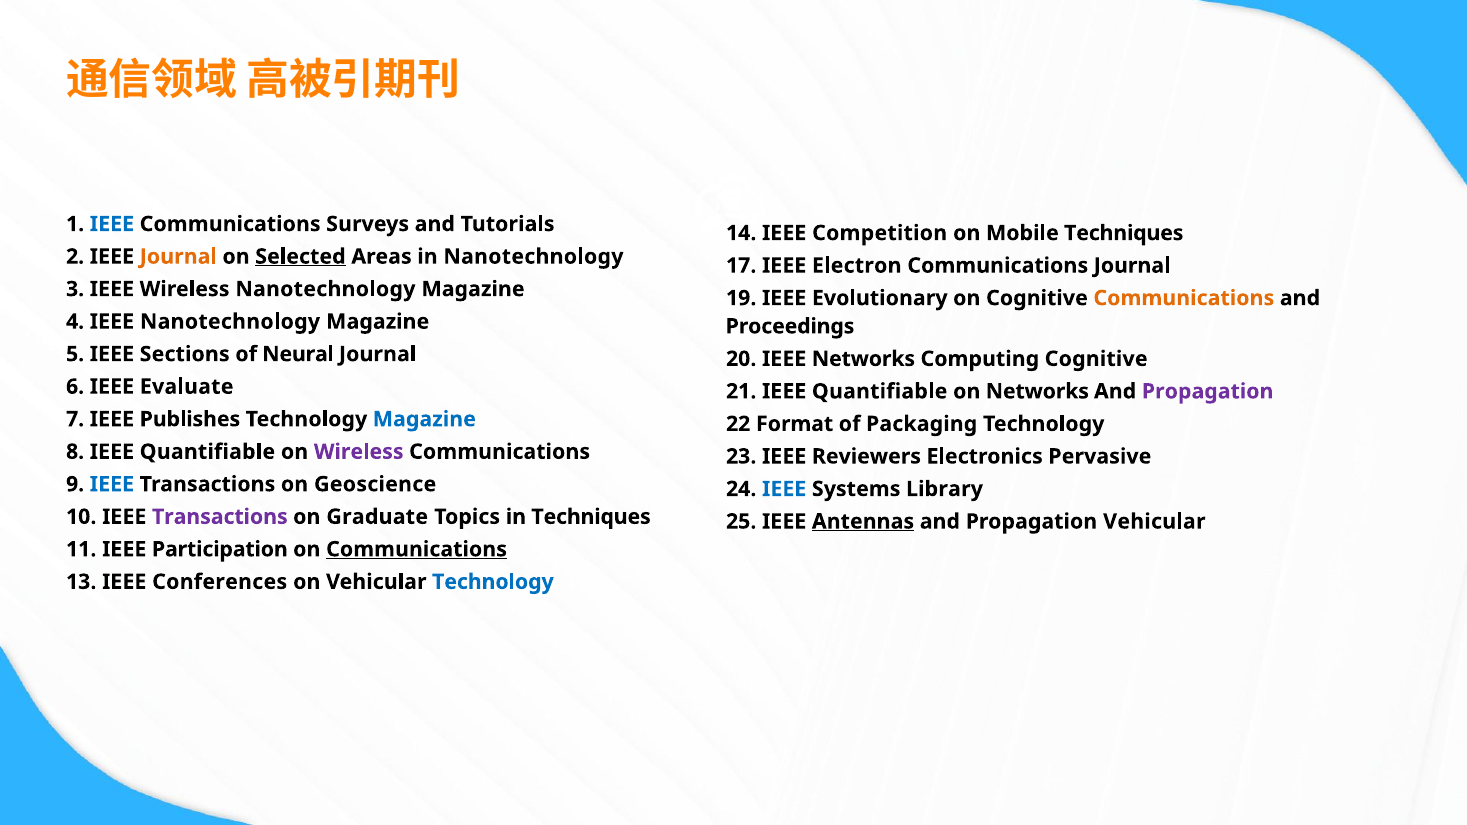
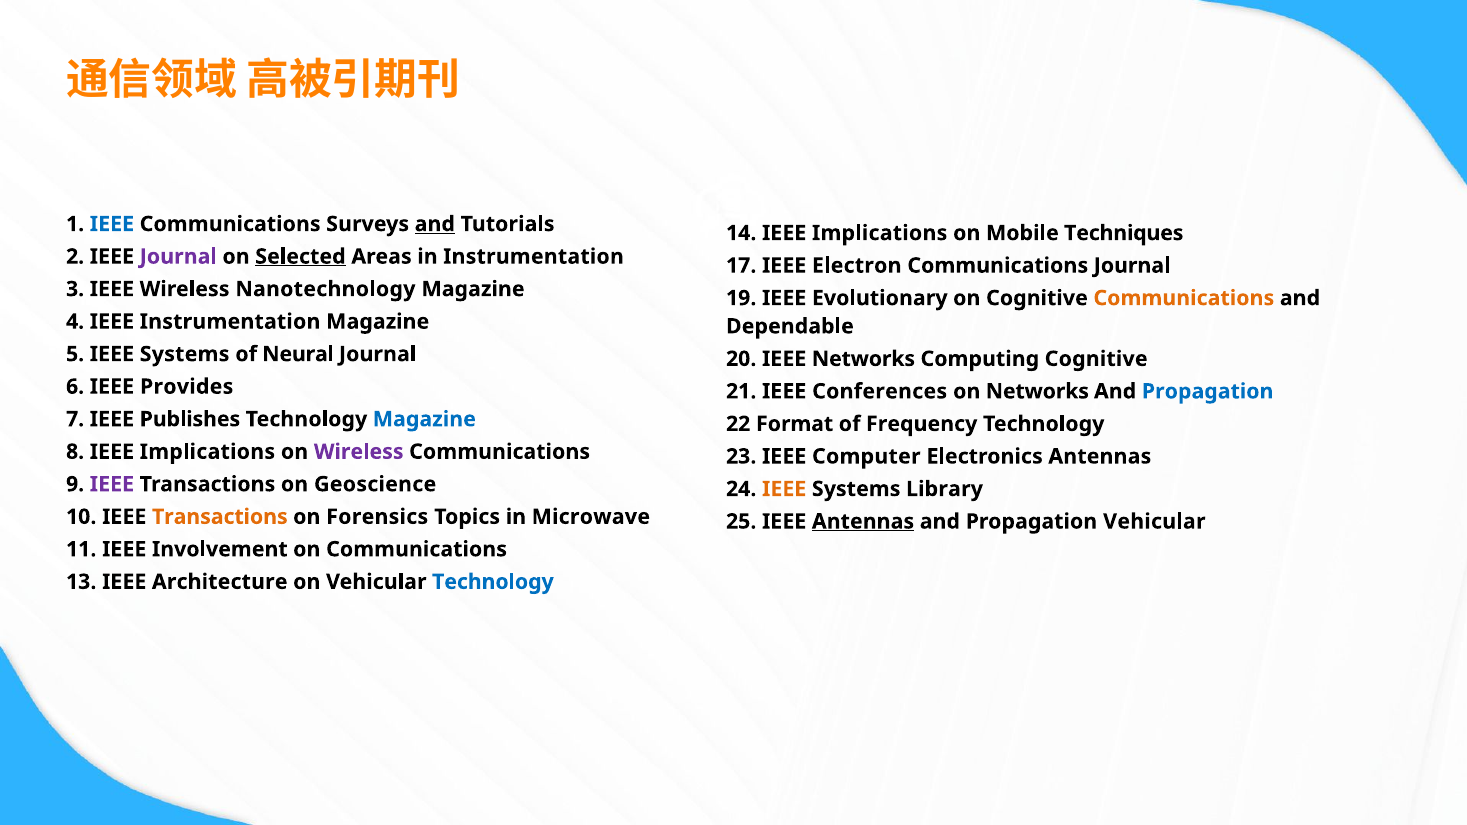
and underline: none -> present (435, 224)
14 IEEE Competition: Competition -> Implications (880, 233)
Journal colour: orange -> purple (178, 257)
in Nanotechnology: Nanotechnology -> Instrumentation (533, 257)
IEEE Nanotechnology: Nanotechnology -> Instrumentation (230, 322)
Proceedings: Proceedings -> Dependable (790, 326)
5 IEEE Sections: Sections -> Systems (185, 354)
Evaluate: Evaluate -> Provides (187, 387)
21 IEEE Quantifiable: Quantifiable -> Conferences (880, 391)
Propagation colour: purple -> blue (1208, 391)
Packaging: Packaging -> Frequency (922, 424)
8 IEEE Quantifiable: Quantifiable -> Implications (207, 452)
Reviewers: Reviewers -> Computer (866, 457)
Electronics Pervasive: Pervasive -> Antennas (1100, 457)
IEEE colour: blue -> purple (112, 484)
IEEE colour: blue -> orange (784, 489)
Transactions colour: purple -> orange (220, 517)
Graduate: Graduate -> Forensics (377, 517)
in Techniques: Techniques -> Microwave (591, 517)
Participation: Participation -> Involvement (220, 549)
Communications underline: present -> none (417, 549)
Conferences: Conferences -> Architecture (220, 582)
